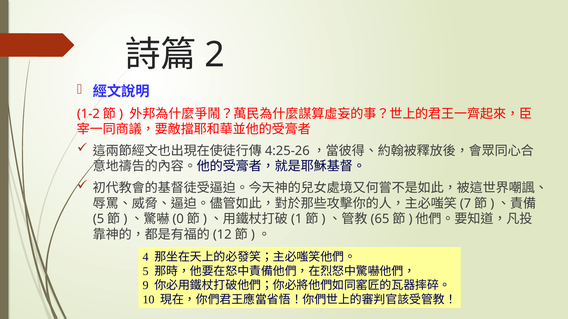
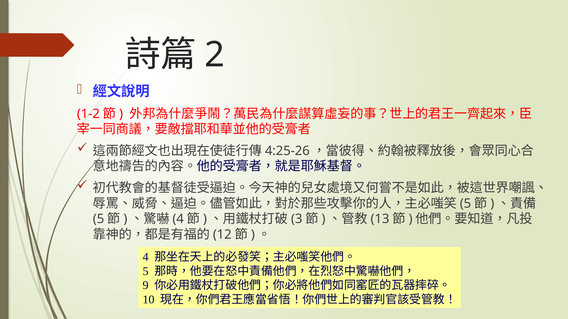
7: 7 -> 5 (465, 204)
0: 0 -> 4 (178, 219)
1: 1 -> 3 (297, 219)
65: 65 -> 13 (380, 219)
